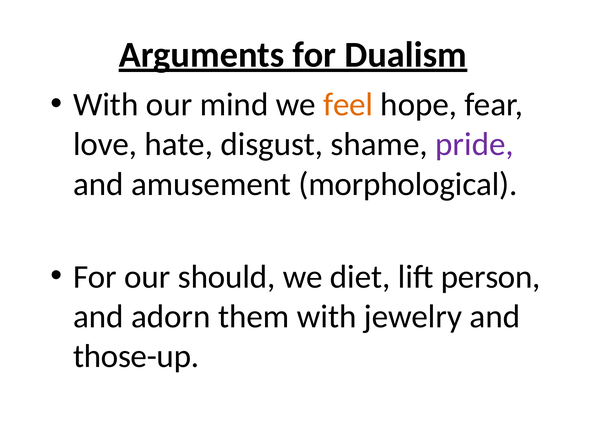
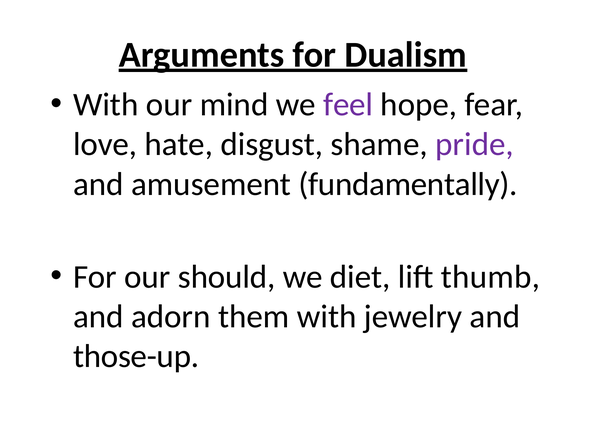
feel colour: orange -> purple (348, 105)
morphological: morphological -> fundamentally (408, 184)
person: person -> thumb (490, 277)
